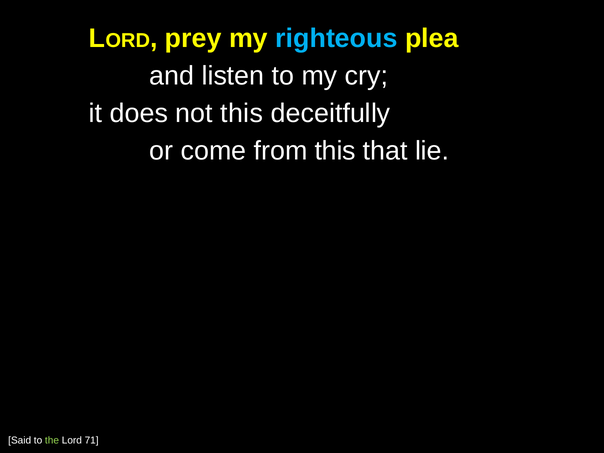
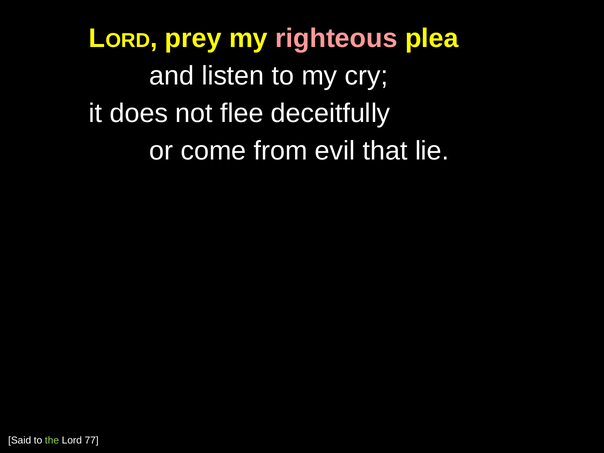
righteous colour: light blue -> pink (336, 38)
not this: this -> flee (242, 113)
from this: this -> evil (335, 151)
71: 71 -> 77 (92, 441)
